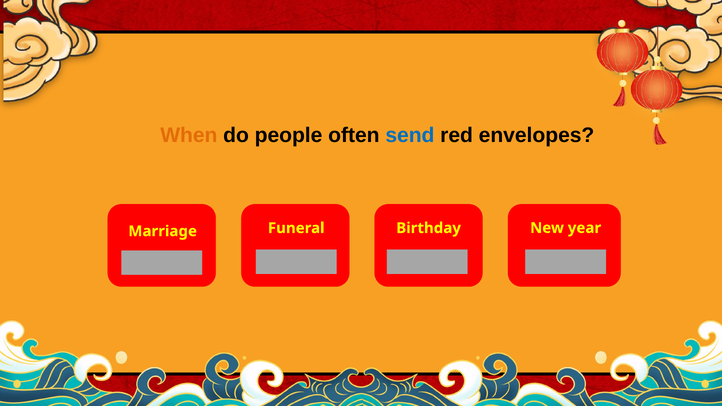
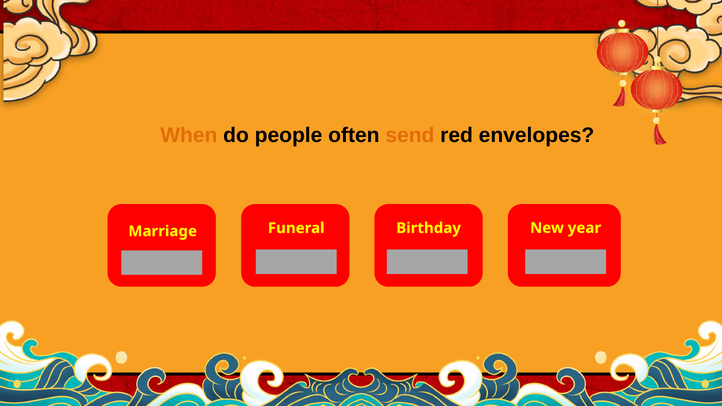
send colour: blue -> orange (410, 135)
